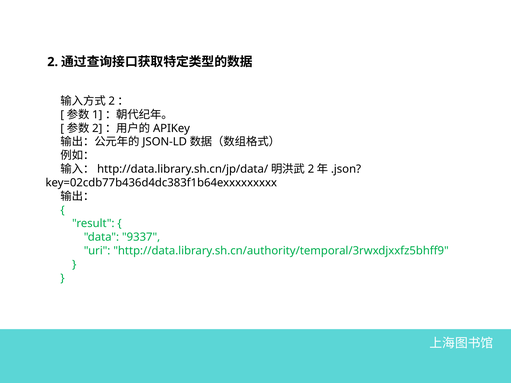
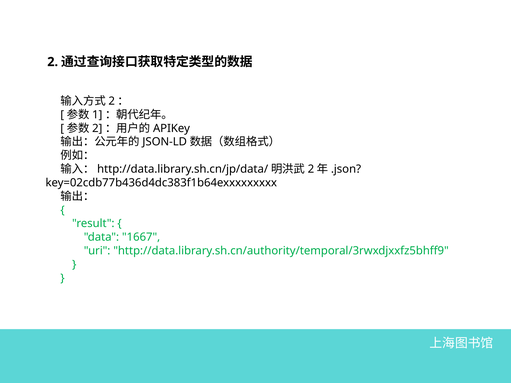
9337: 9337 -> 1667 (141, 237)
